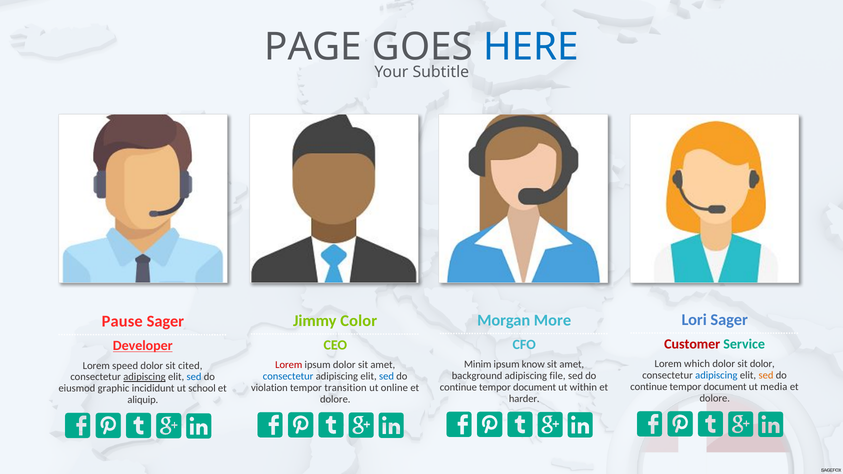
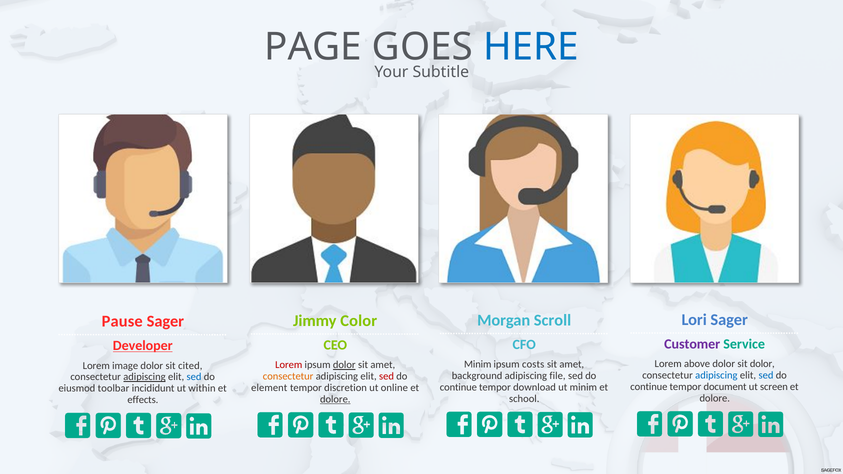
More: More -> Scroll (553, 321)
Customer colour: red -> purple (692, 344)
which: which -> above (697, 364)
know: know -> costs (533, 365)
dolor underline: none -> present (344, 365)
speed: speed -> image (125, 366)
sed colour: orange -> blue (766, 375)
consectetur colour: blue -> orange (288, 376)
sed colour: blue -> red (386, 376)
media: media -> screen (774, 387)
document: document -> download (535, 387)
ut within: within -> minim (583, 387)
violation: violation -> element (269, 388)
transition: transition -> discretion (346, 388)
graphic: graphic -> toolbar (114, 388)
school: school -> within (202, 388)
harder: harder -> school (524, 399)
dolore underline: none -> present (335, 399)
aliquip: aliquip -> effects (143, 400)
